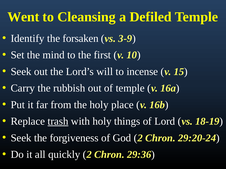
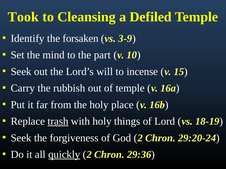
Went: Went -> Took (23, 17)
first: first -> part (102, 55)
quickly underline: none -> present (64, 155)
